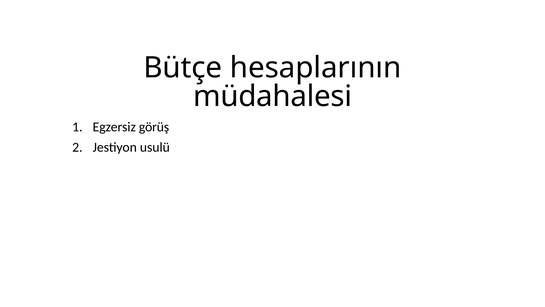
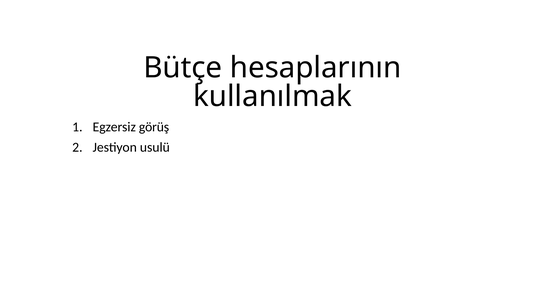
müdahalesi: müdahalesi -> kullanılmak (272, 96)
